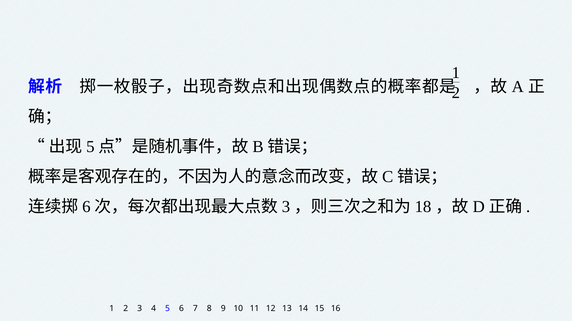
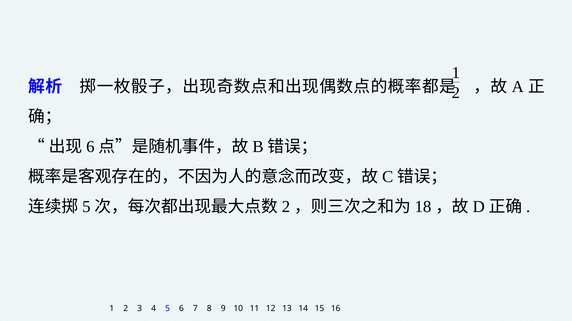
5: 5 -> 6 (90, 147)
6: 6 -> 5 (86, 207)
3: 3 -> 2 (286, 207)
